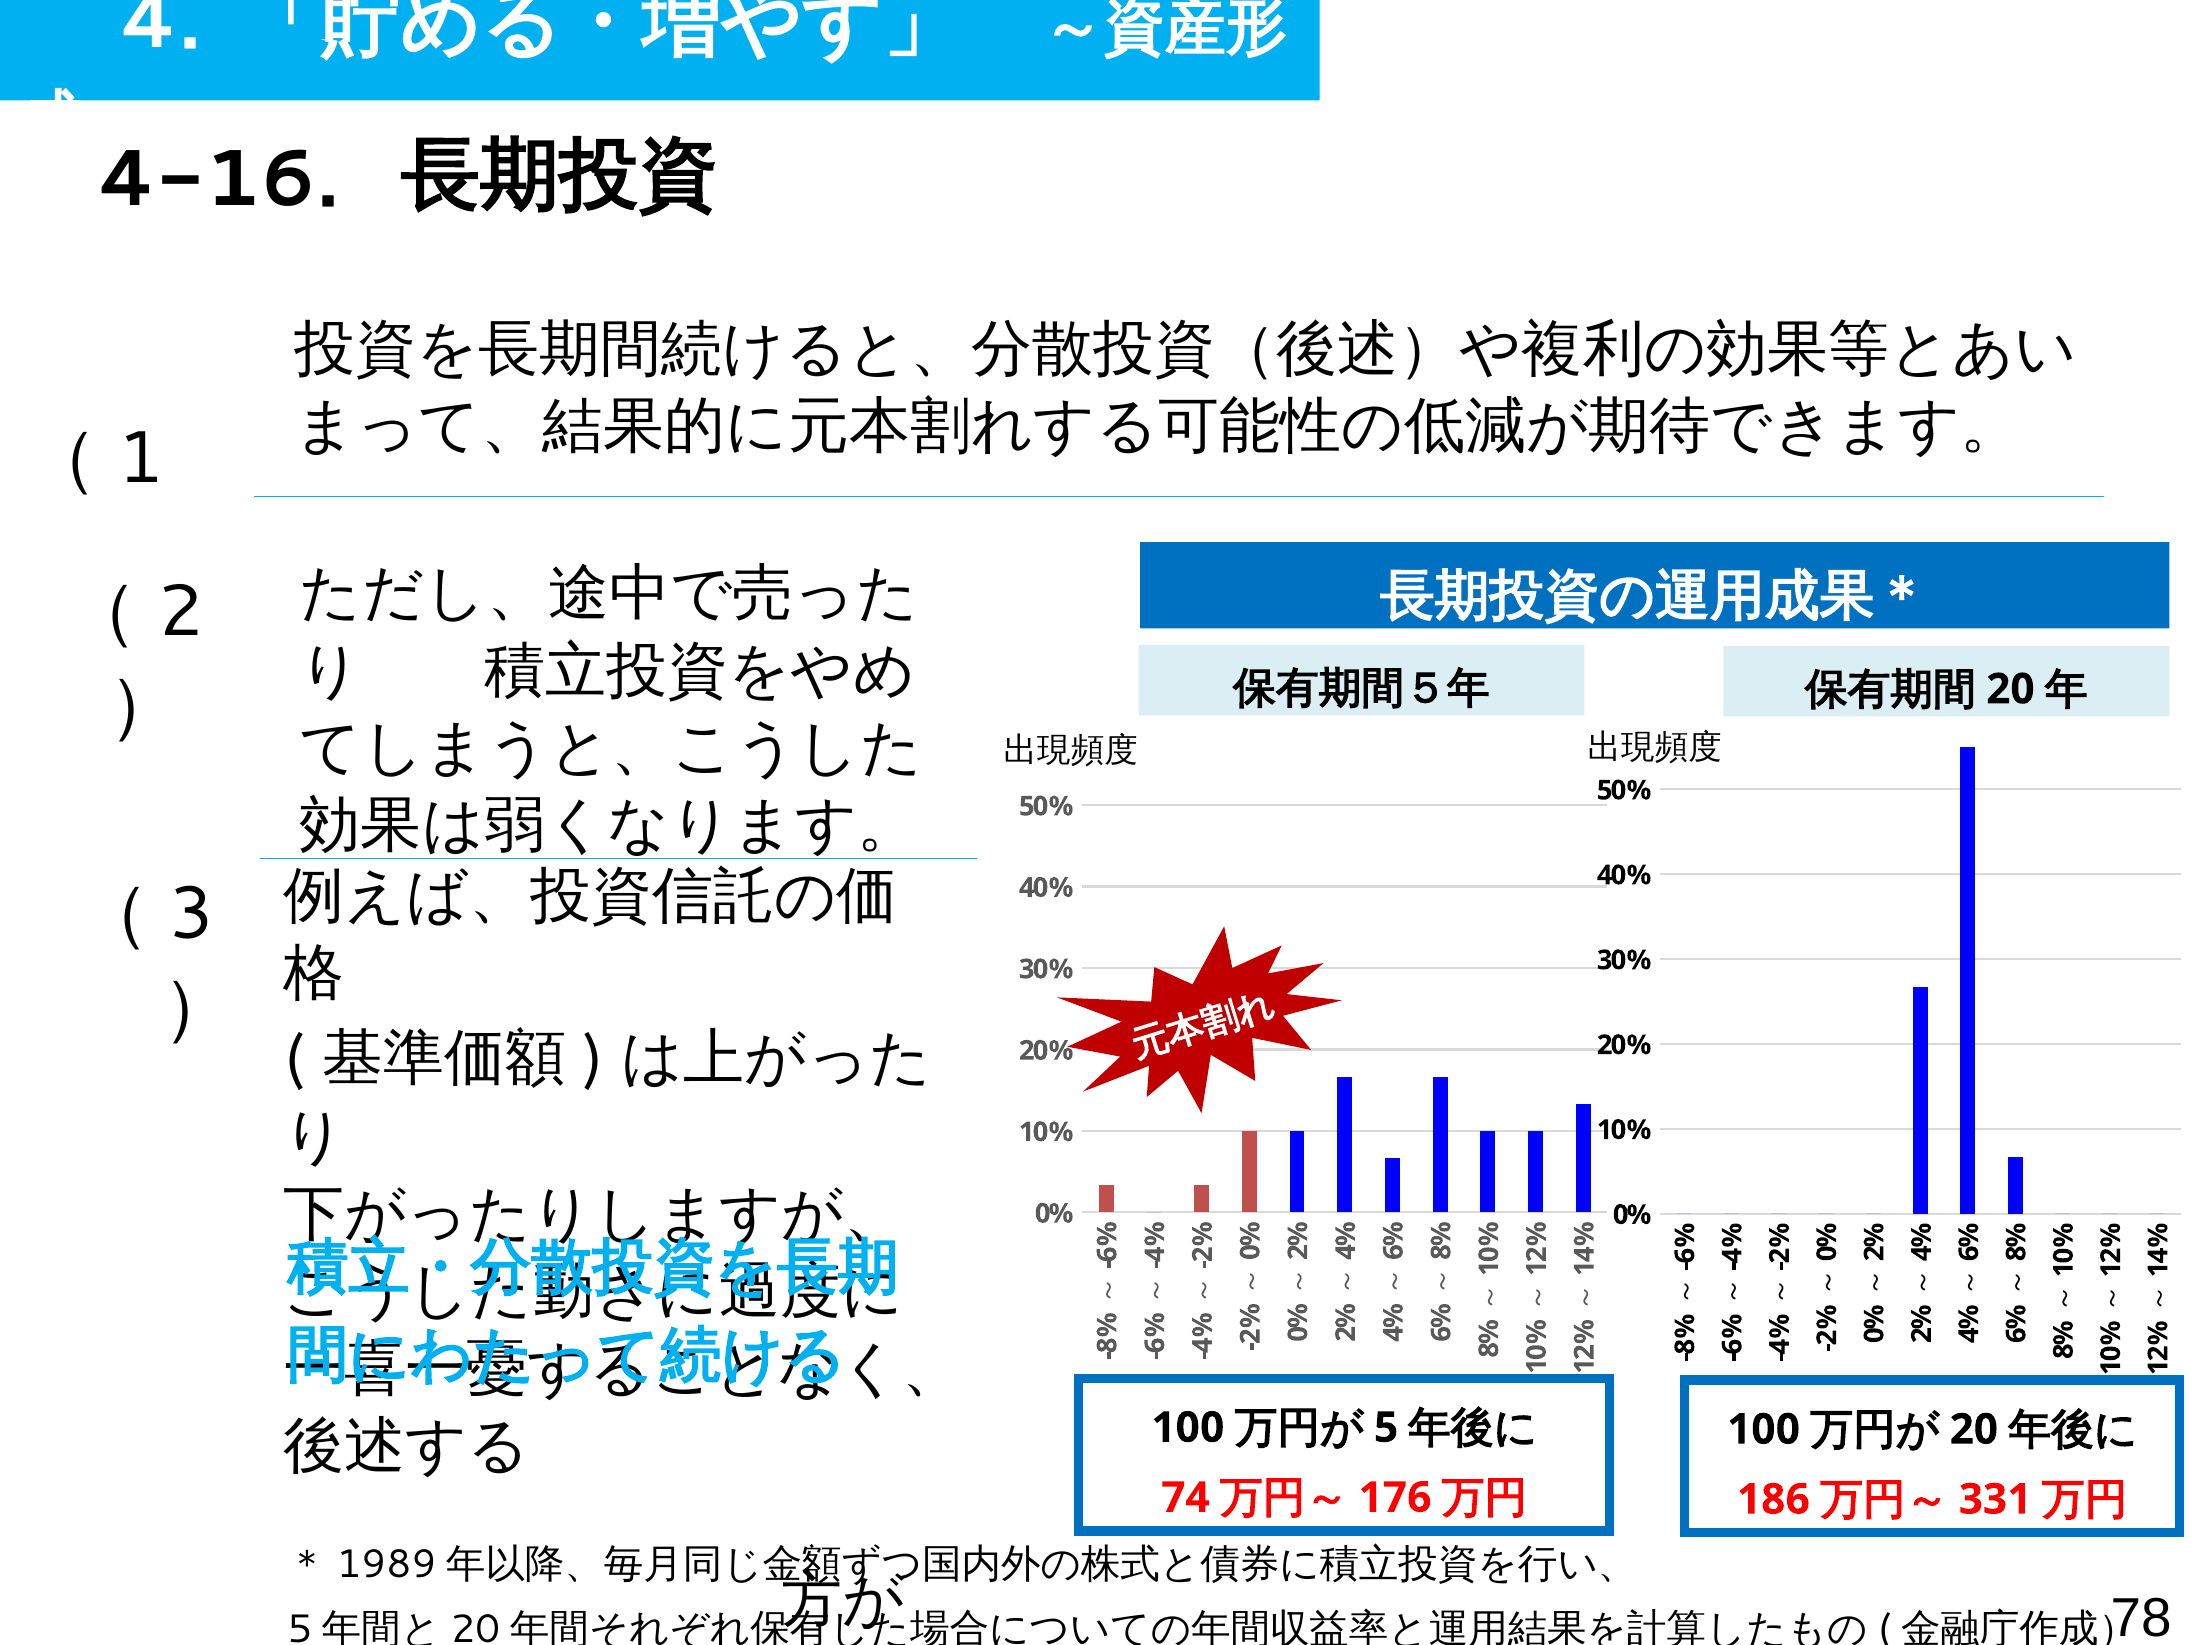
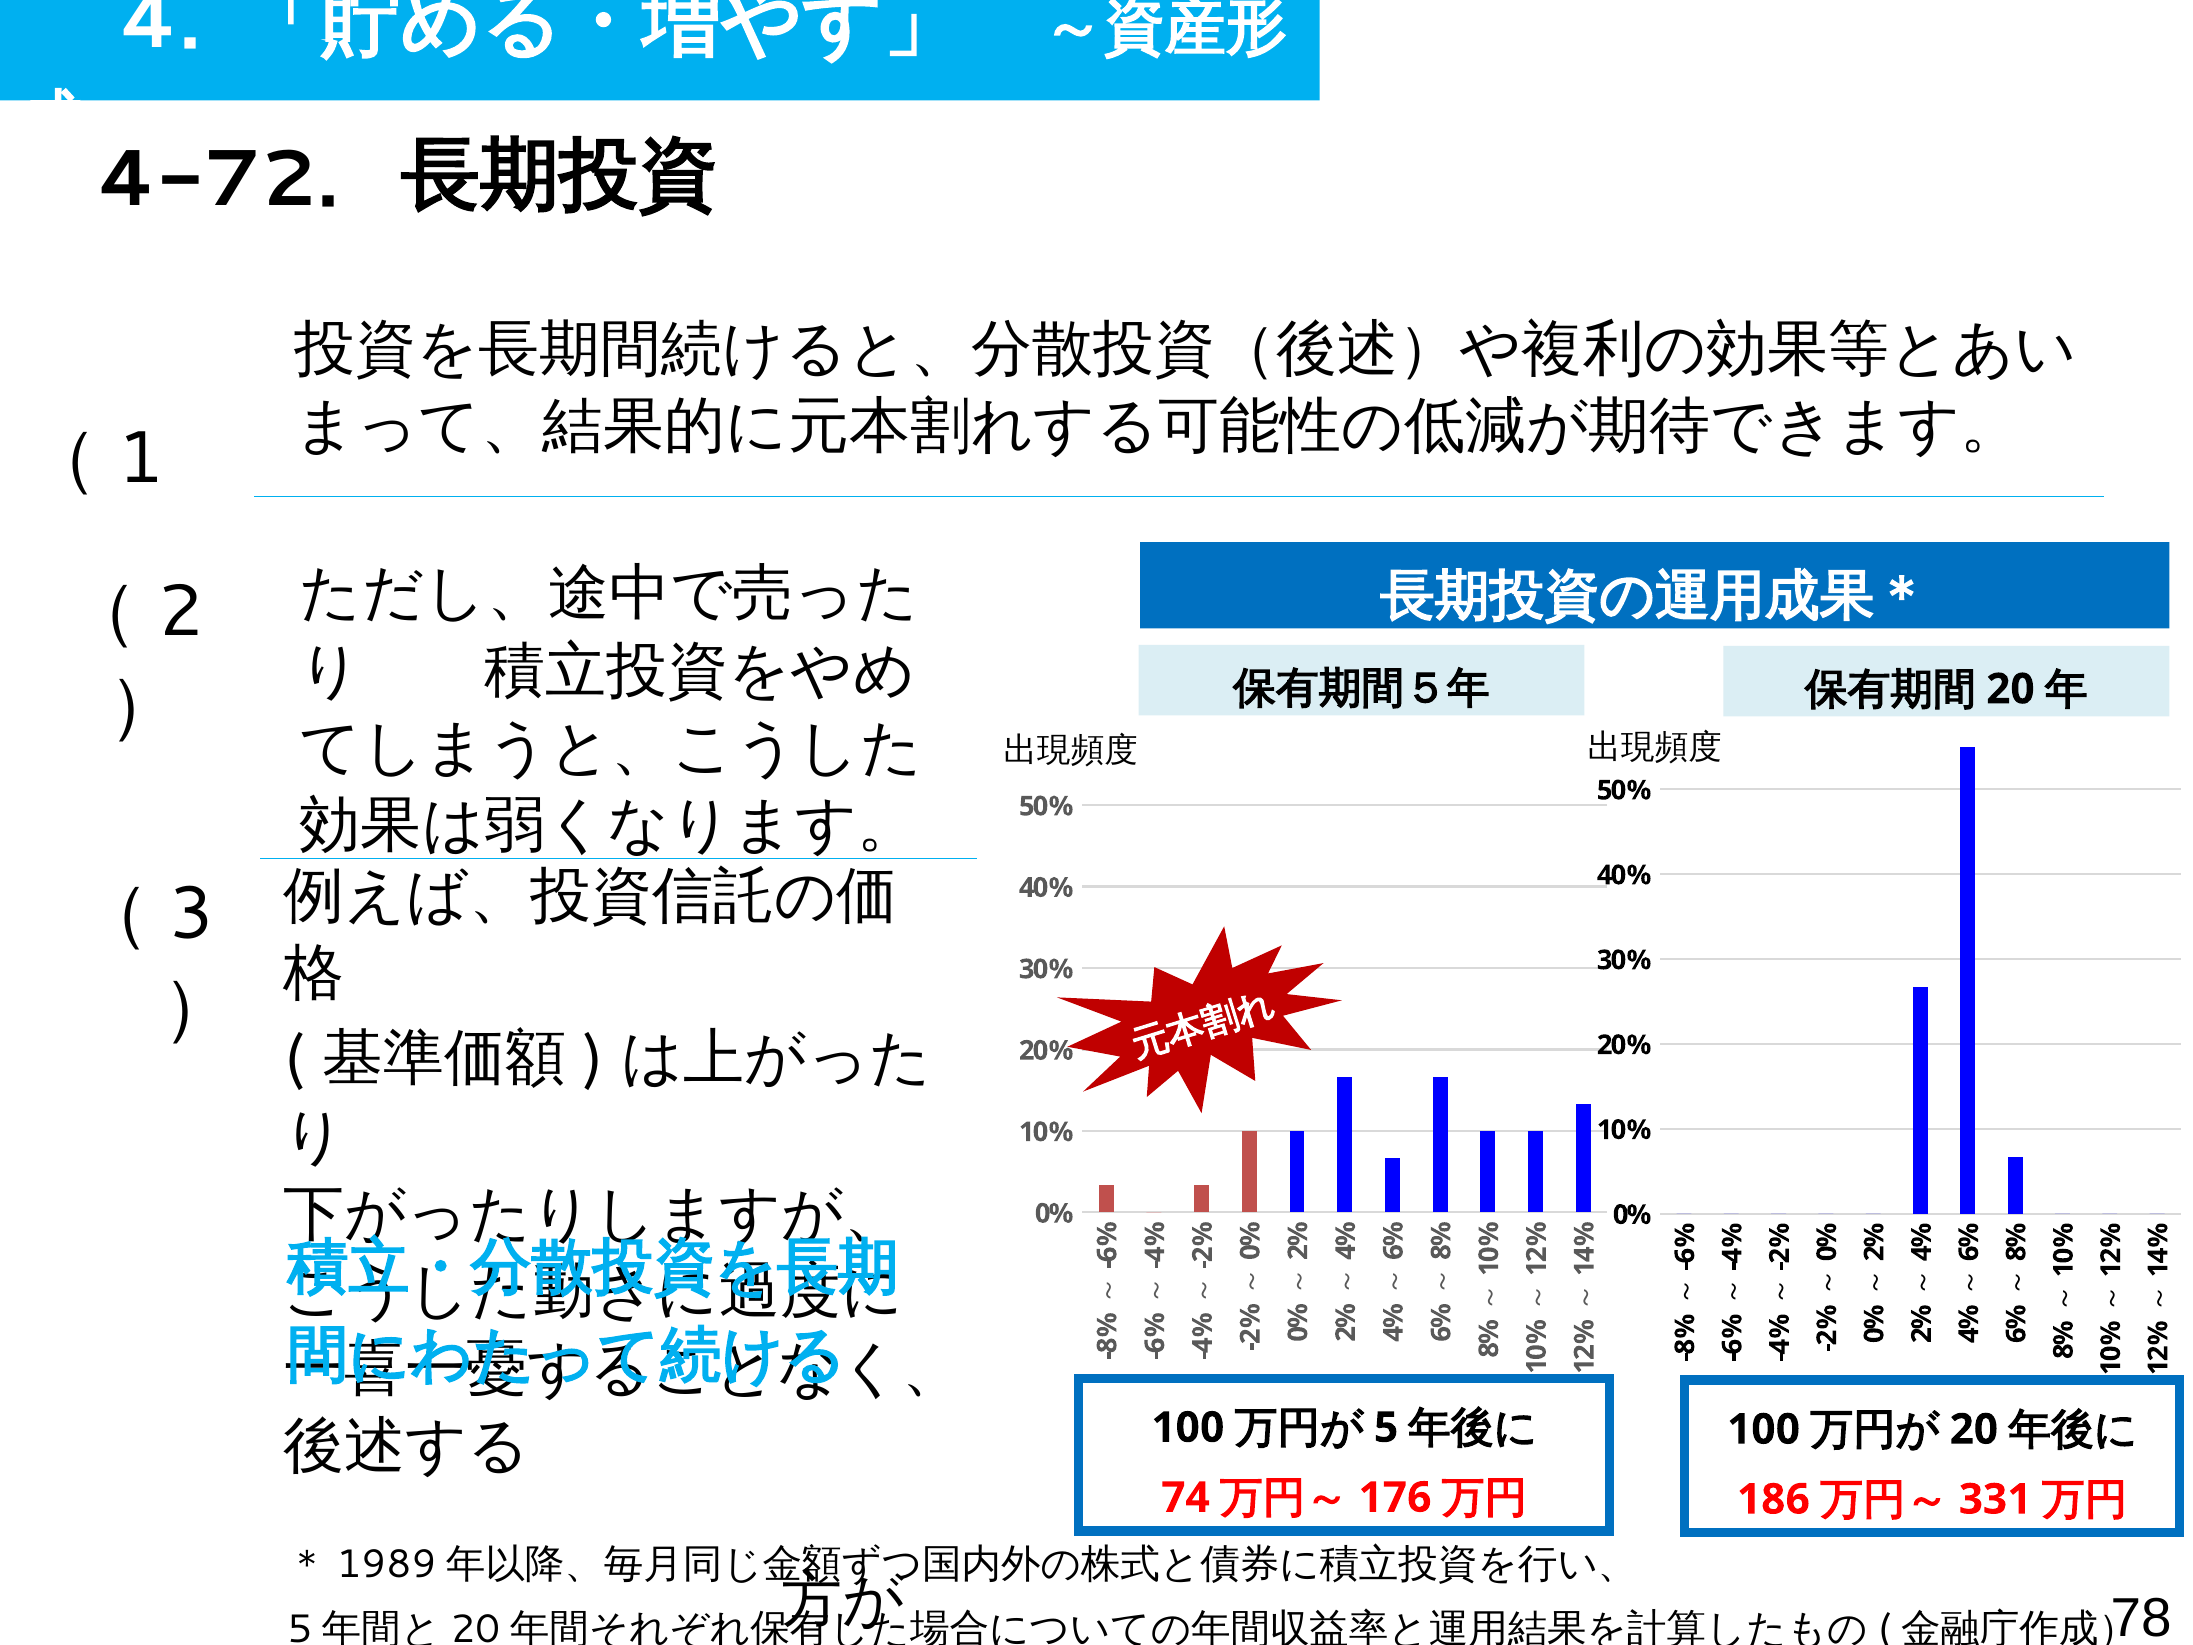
4-16: 4-16 -> 4-72 (218, 179)
